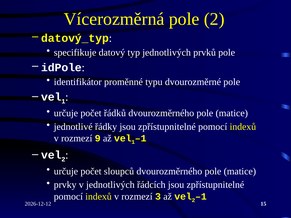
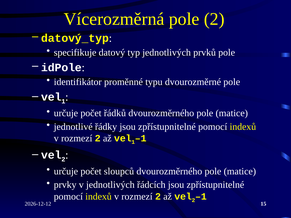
9: 9 -> 2 (98, 139)
3: 3 -> 2 (158, 197)
